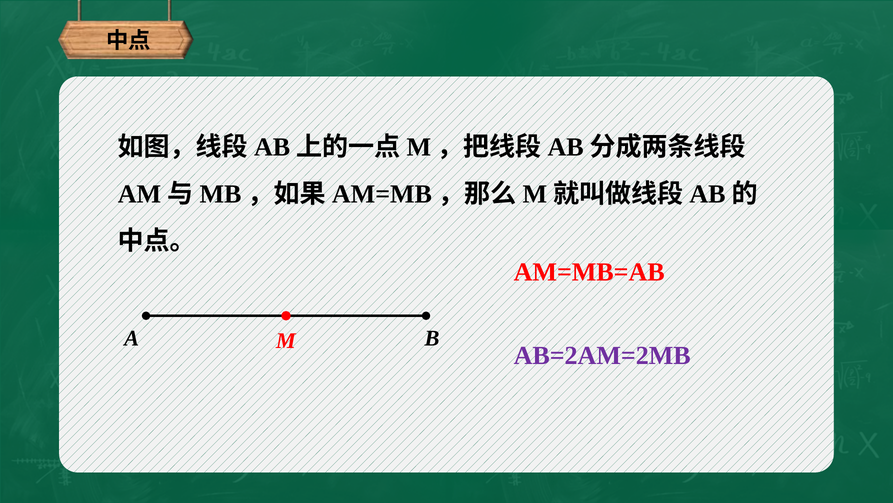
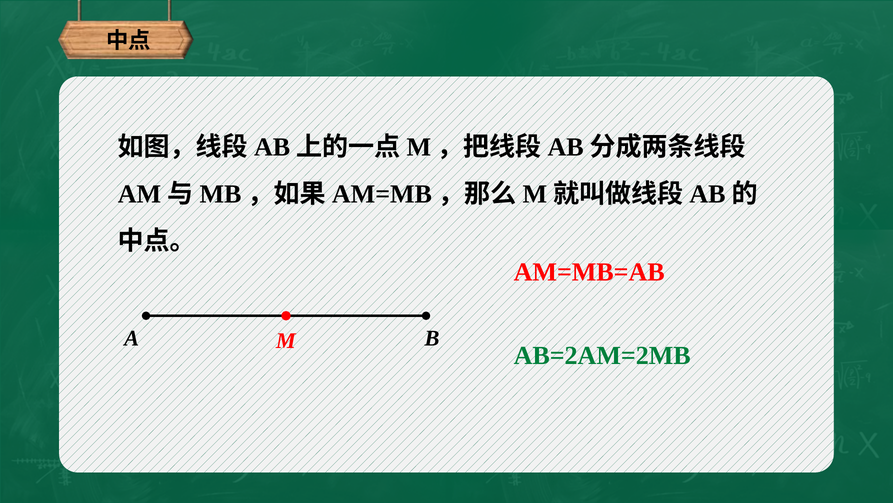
AB=2AM=2MB colour: purple -> green (602, 355)
